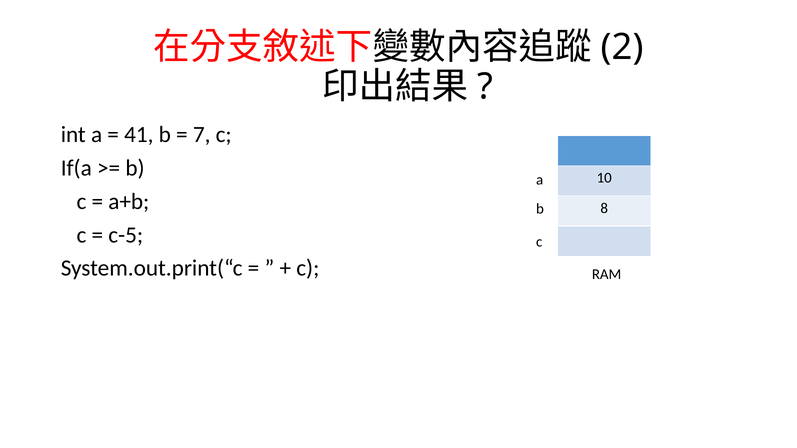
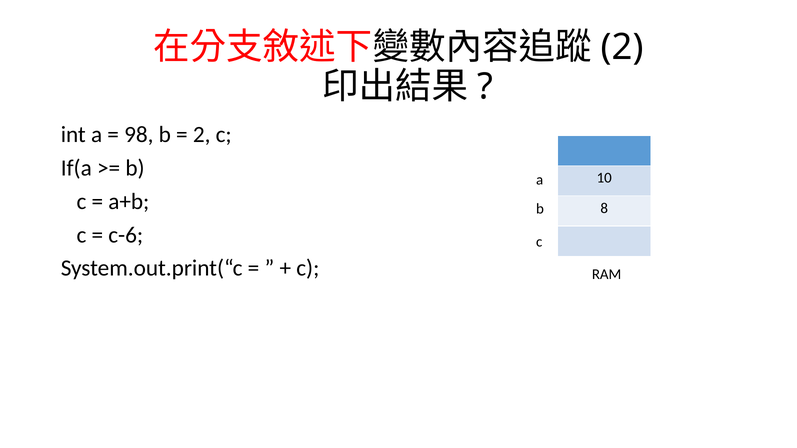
41: 41 -> 98 (139, 135)
7: 7 -> 2 (202, 135)
c-5: c-5 -> c-6 (126, 235)
